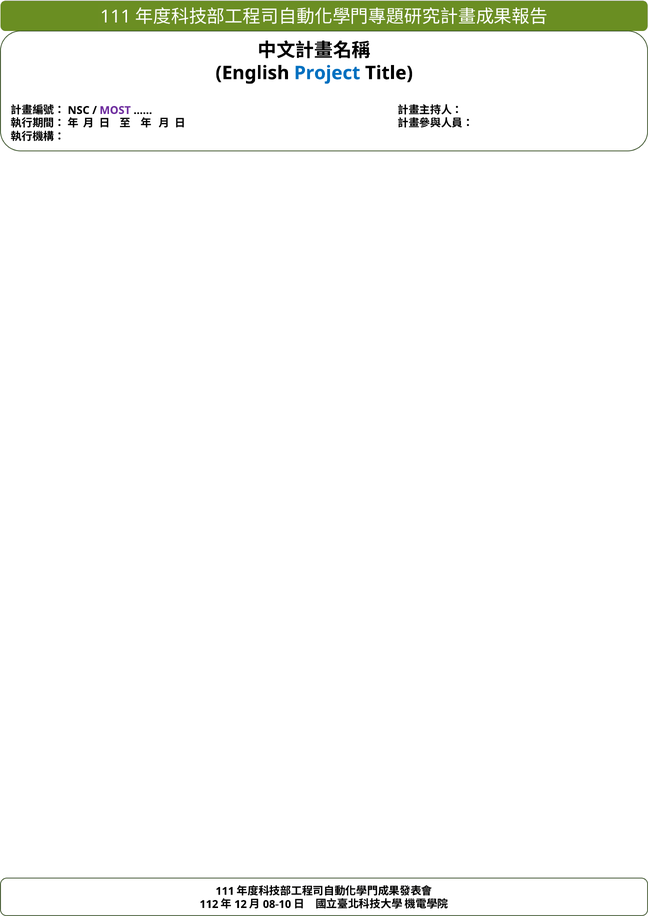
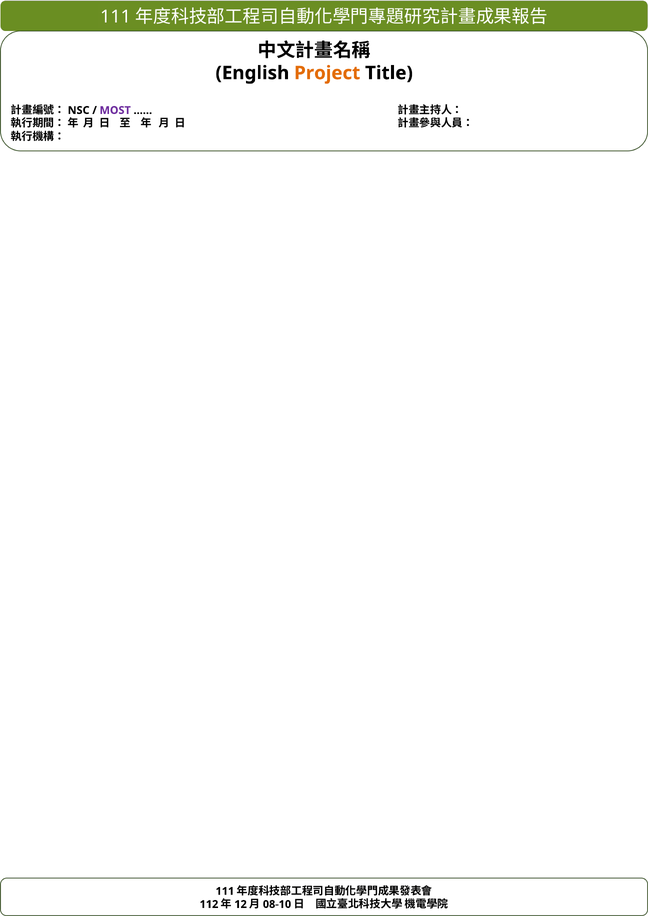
Project colour: blue -> orange (327, 73)
